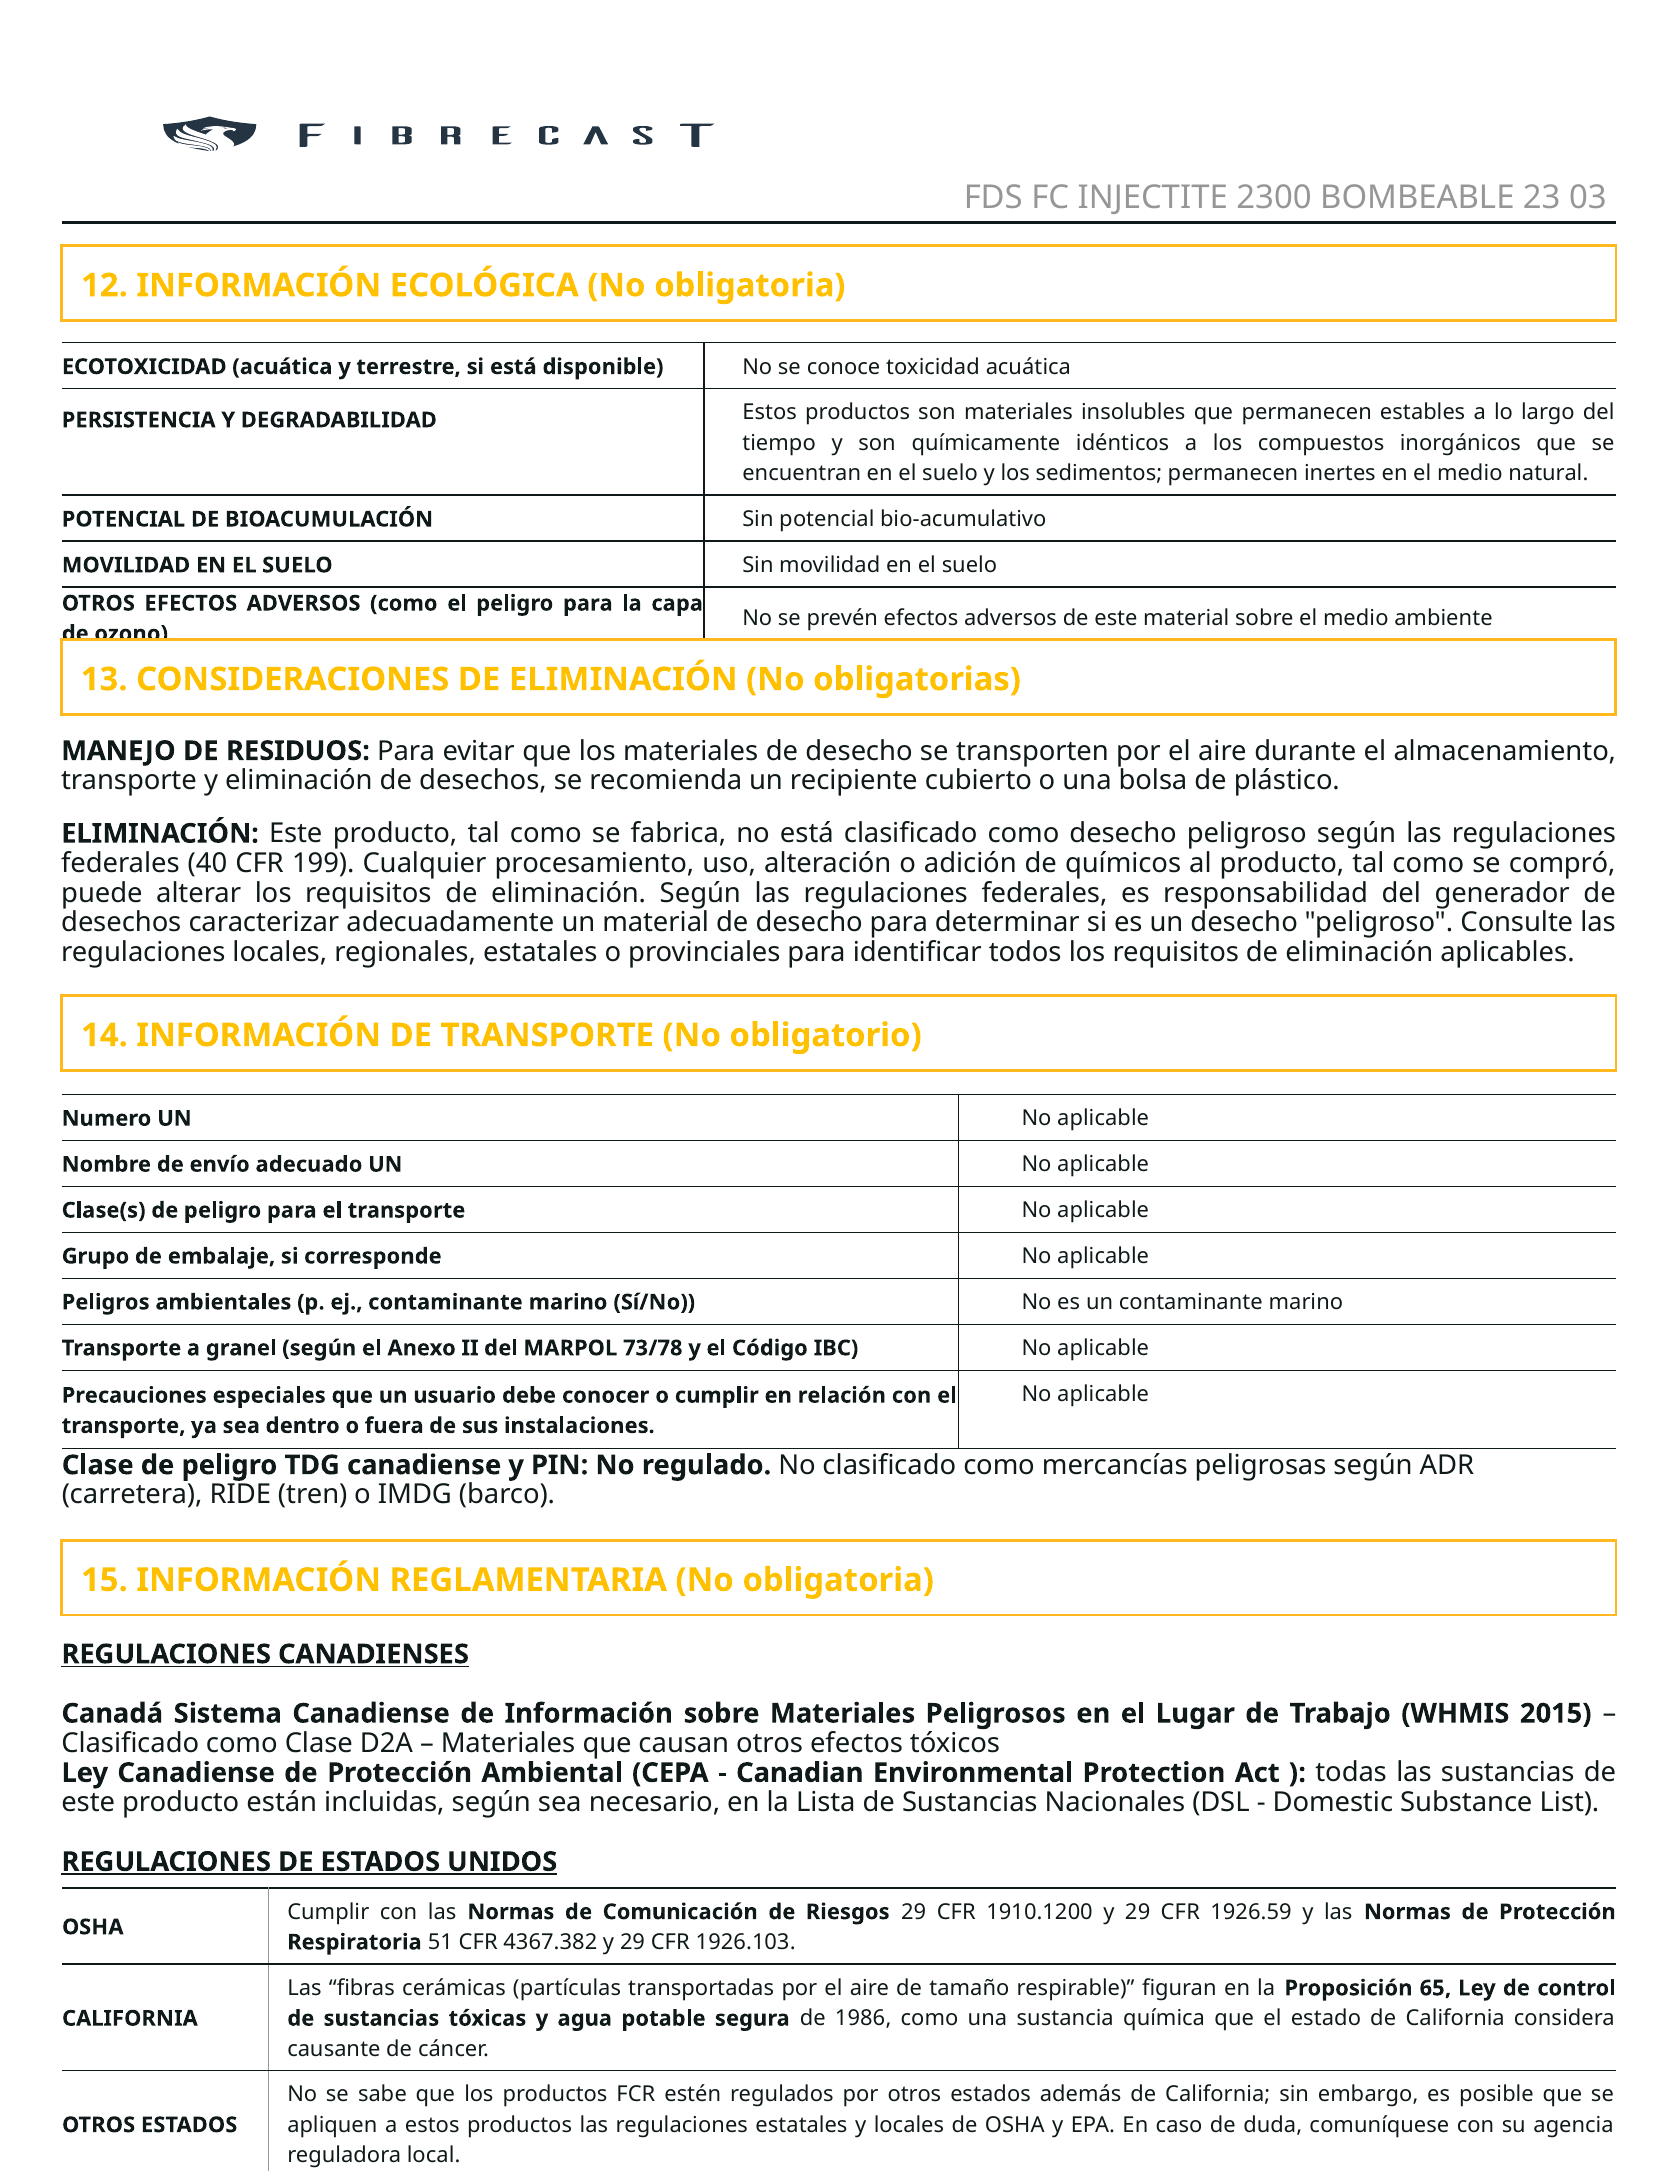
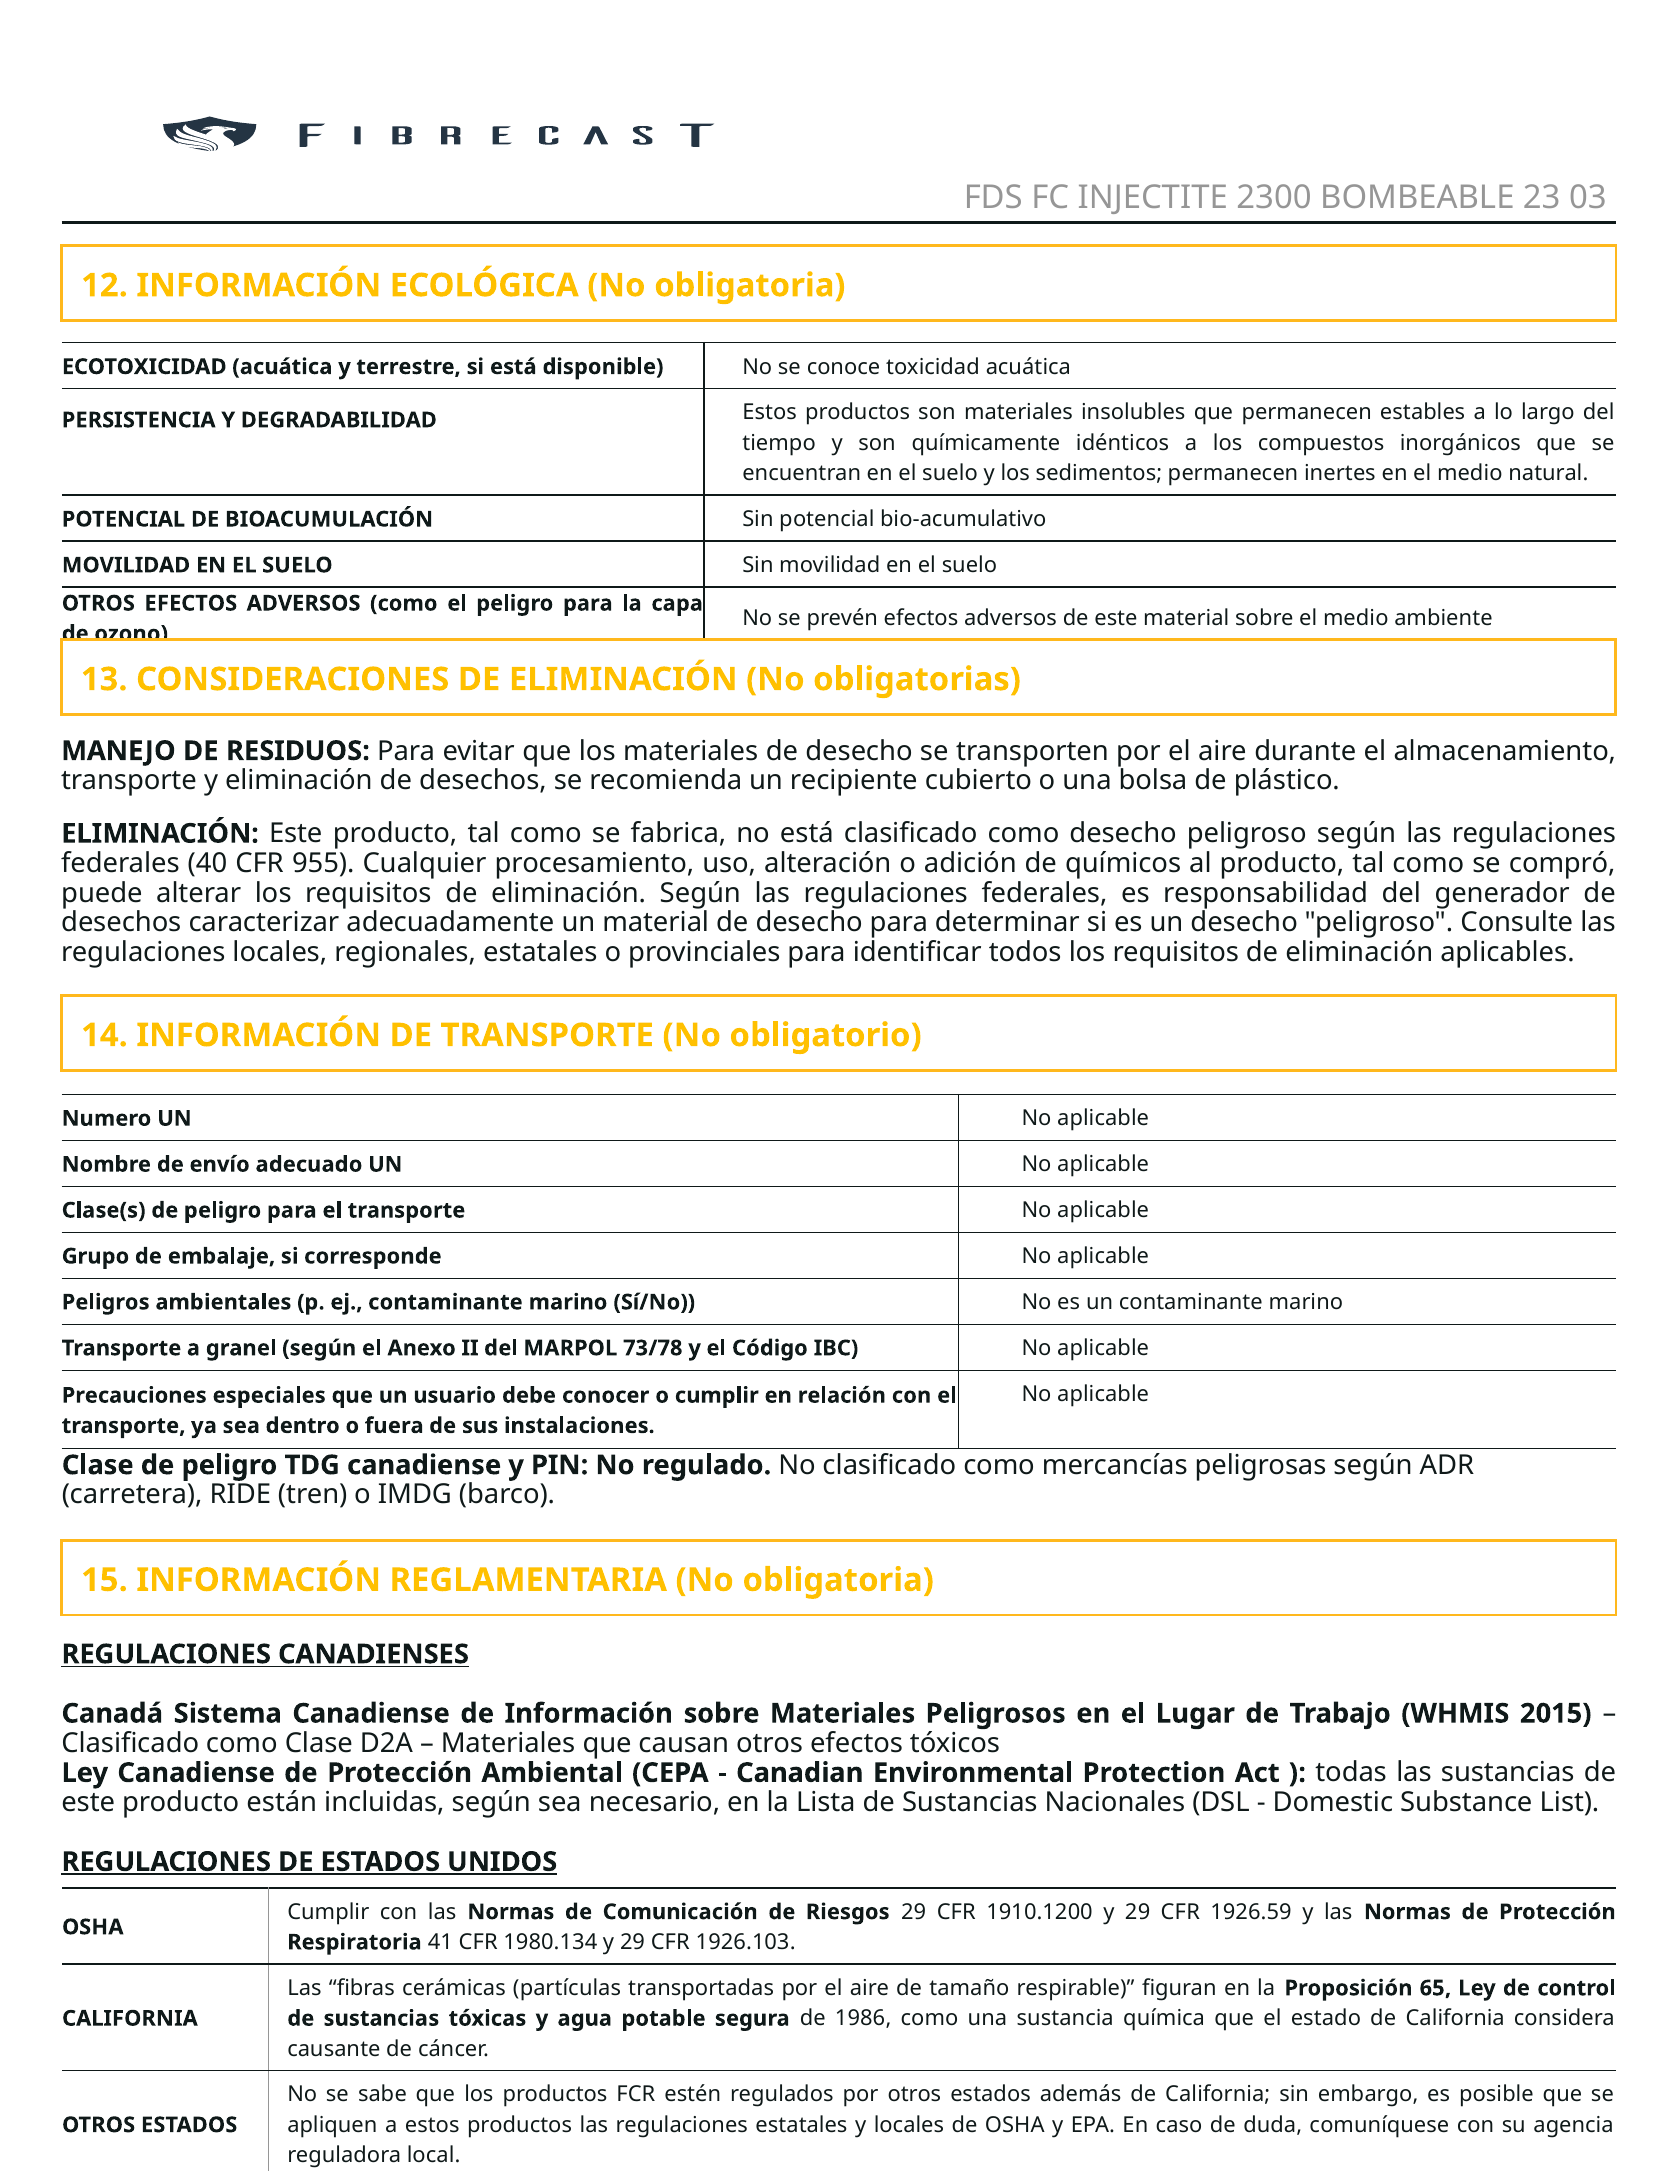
199: 199 -> 955 (323, 864)
51: 51 -> 41 (440, 1943)
4367.382: 4367.382 -> 1980.134 (550, 1943)
